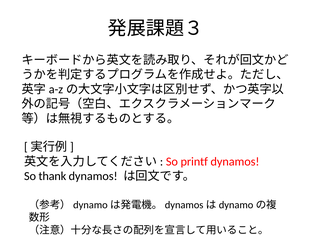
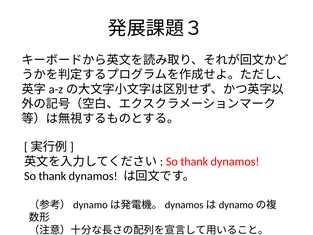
printf: printf -> thank (194, 161)
